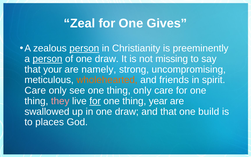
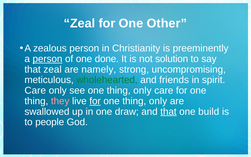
Gives: Gives -> Other (167, 23)
person underline: present -> none (84, 48)
of one draw: draw -> done (107, 59)
missing: missing -> solution (172, 59)
that your: your -> zeal (53, 69)
wholehearted colour: orange -> green (107, 80)
year: year -> only (158, 101)
that underline: none -> present (168, 111)
places: places -> people (50, 122)
